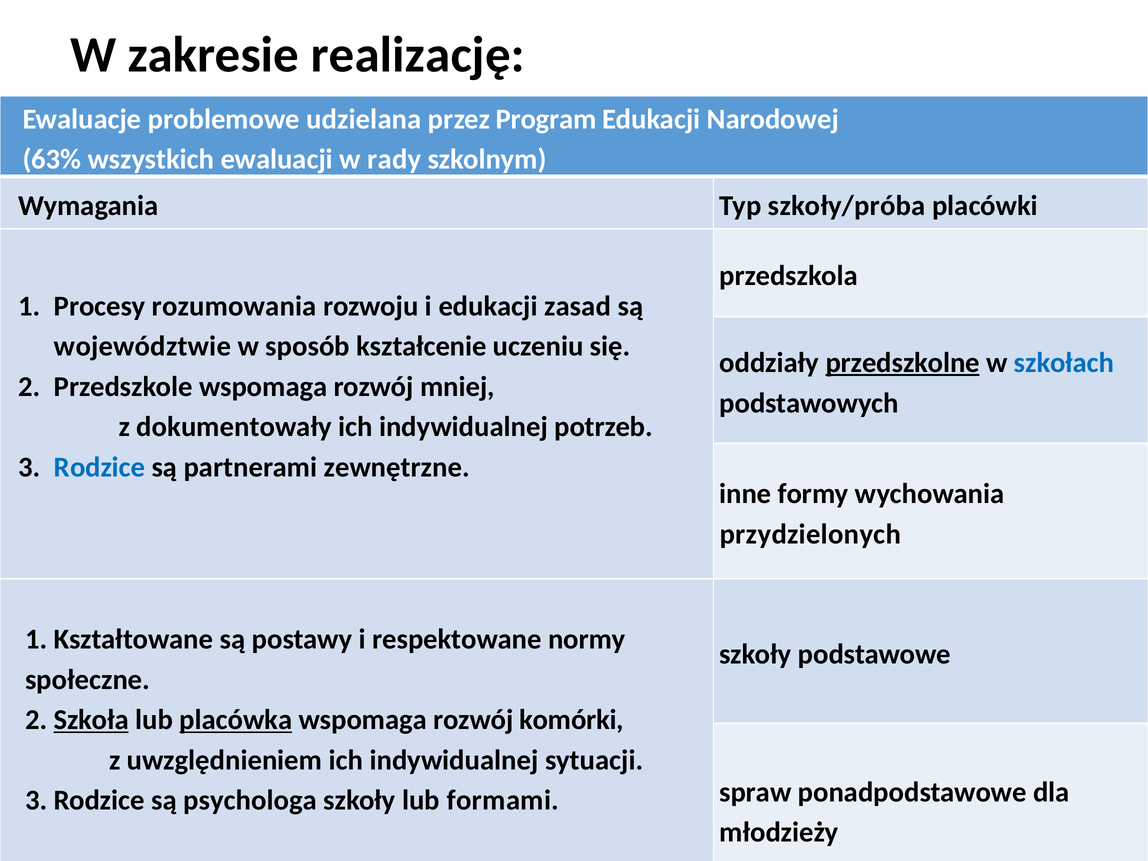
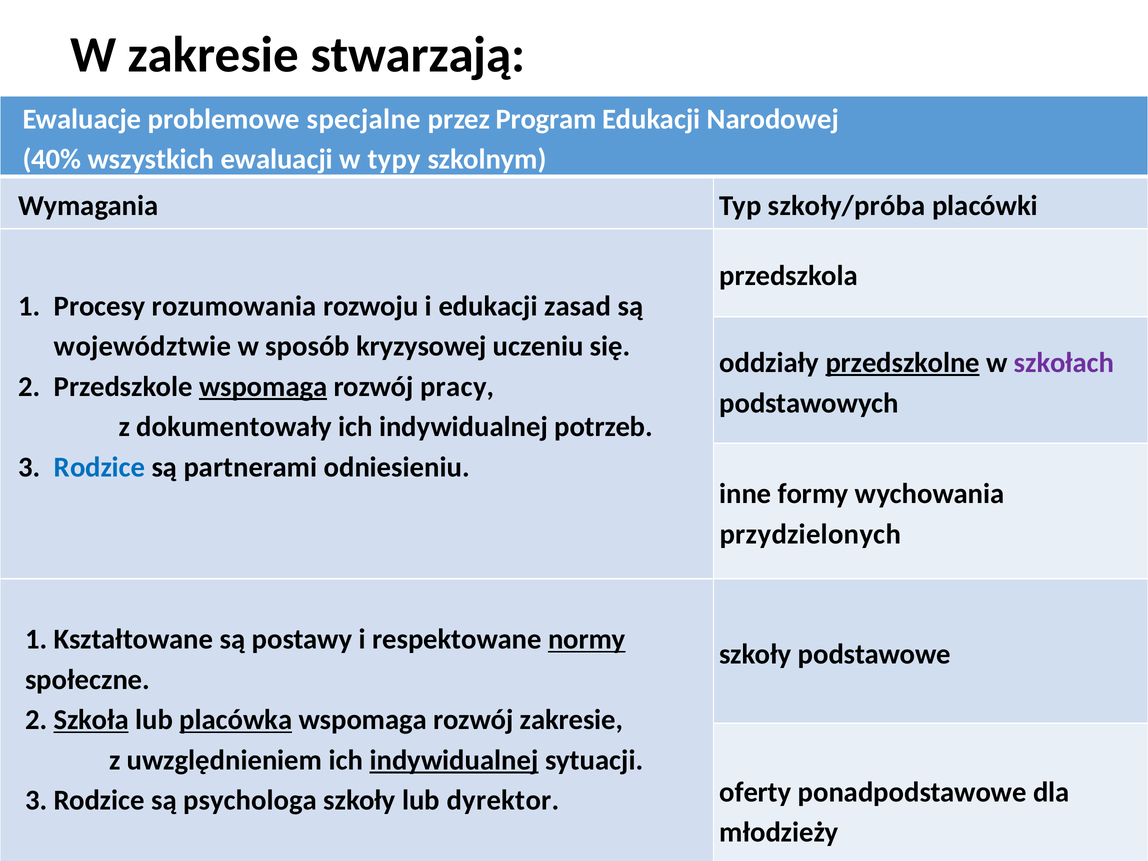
realizację: realizację -> stwarzają (418, 55)
udzielana: udzielana -> specjalne (364, 119)
63%: 63% -> 40% (52, 159)
rady: rady -> typy (394, 159)
kształcenie: kształcenie -> kryzysowej (421, 346)
szkołach colour: blue -> purple (1064, 363)
wspomaga underline: none -> present (263, 387)
mniej: mniej -> pracy (457, 387)
zewnętrzne: zewnętrzne -> odniesieniu (397, 467)
normy underline: none -> present (587, 639)
rozwój komórki: komórki -> zakresie (571, 720)
indywidualnej underline: none -> present (454, 760)
spraw: spraw -> oferty (755, 792)
formami: formami -> dyrektor (503, 800)
